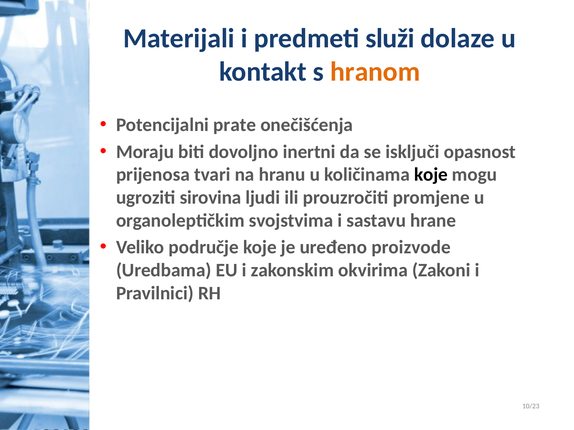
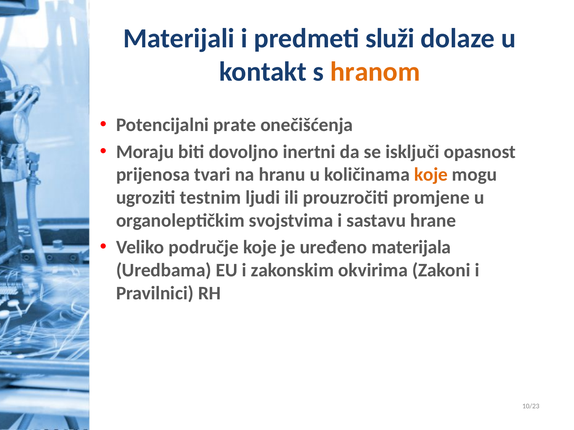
koje colour: black -> orange (431, 175)
sirovina: sirovina -> testnim (210, 198)
proizvode: proizvode -> materijala (411, 248)
